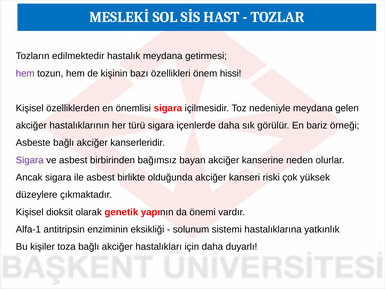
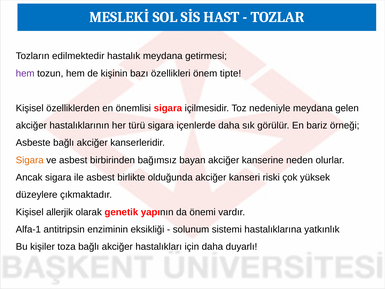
hissi: hissi -> tipte (231, 73)
Sigara colour: purple -> orange (30, 160)
dioksit: dioksit -> allerjik (60, 212)
